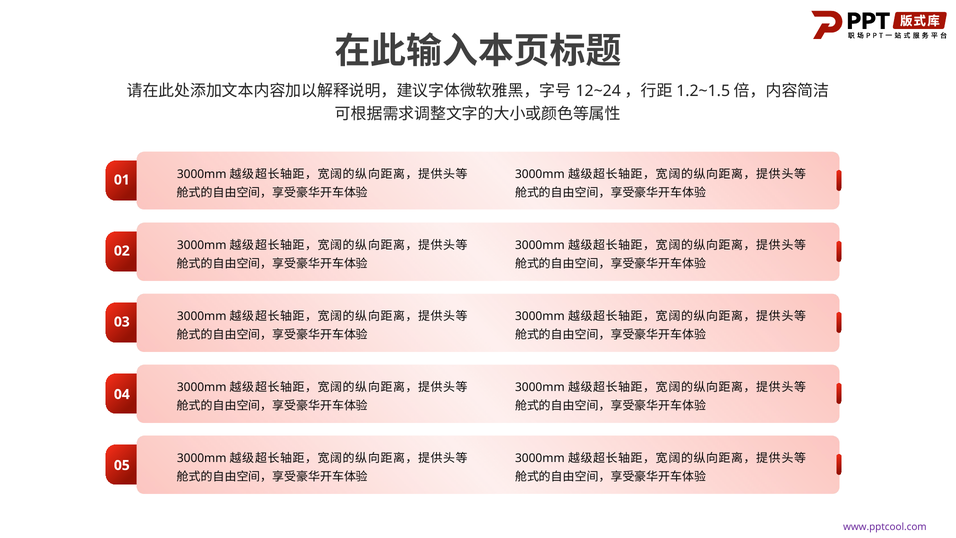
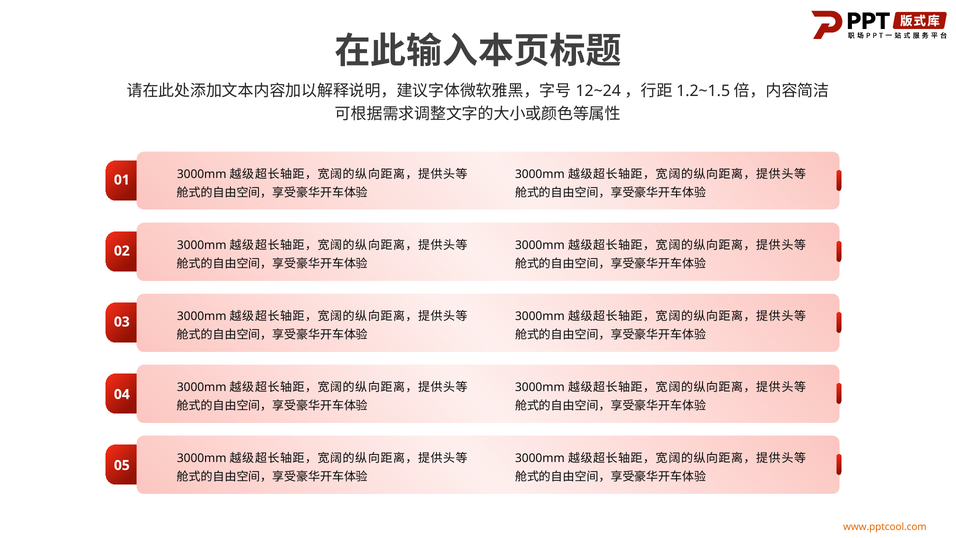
www.pptcool.com colour: purple -> orange (885, 527)
